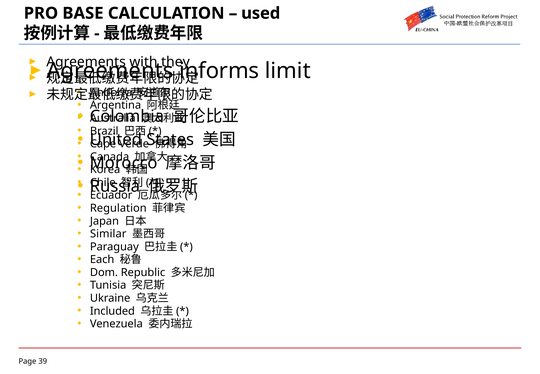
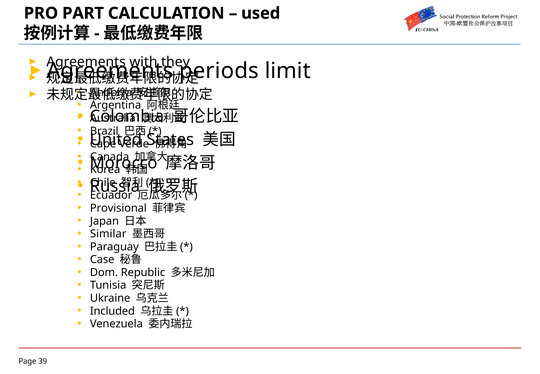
BASE: BASE -> PART (83, 13)
informs: informs -> periods (219, 71)
Regulation: Regulation -> Provisional (118, 208)
Each: Each -> Case (102, 260)
